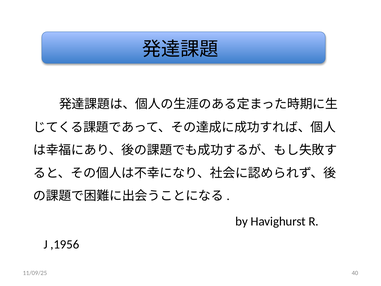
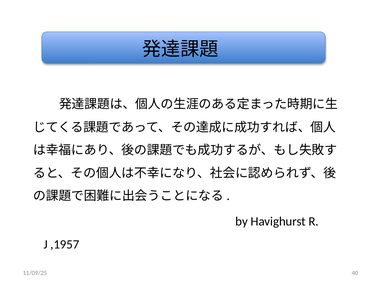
,1956: ,1956 -> ,1957 (65, 244)
